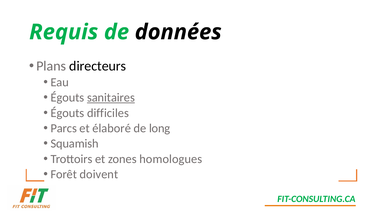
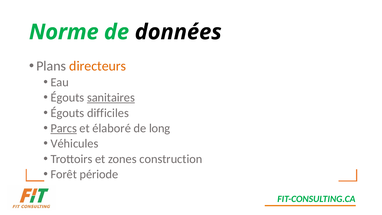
Requis: Requis -> Norme (64, 32)
directeurs colour: black -> orange (98, 66)
Parcs underline: none -> present (64, 128)
Squamish: Squamish -> Véhicules (75, 144)
homologues: homologues -> construction (171, 159)
doivent: doivent -> période (99, 174)
